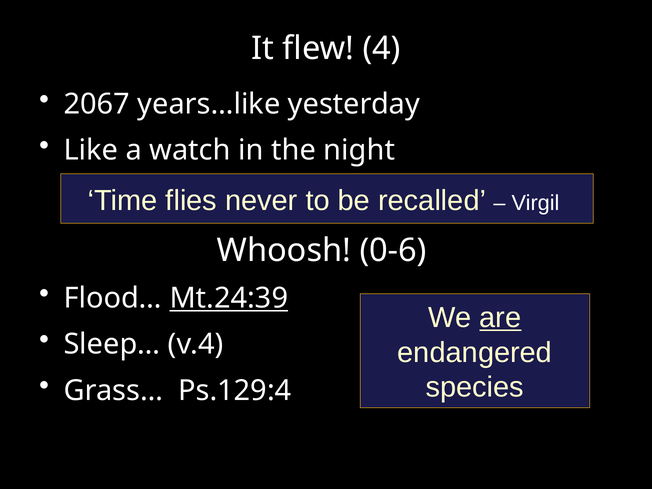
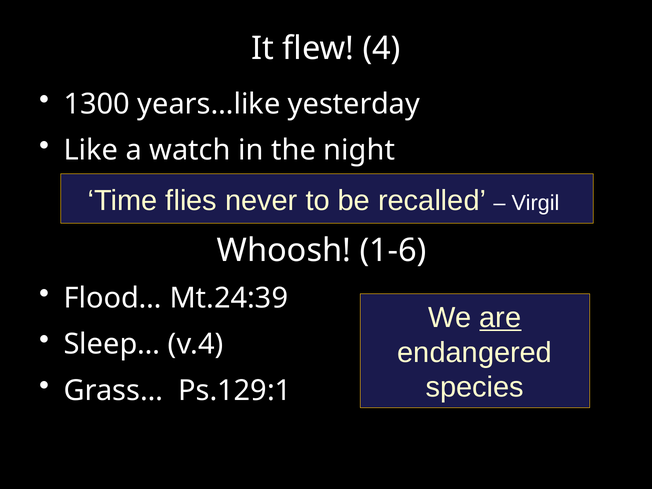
2067: 2067 -> 1300 (97, 104)
0-6: 0-6 -> 1-6 (393, 250)
Mt.24:39 underline: present -> none (229, 298)
Ps.129:4: Ps.129:4 -> Ps.129:1 (235, 390)
